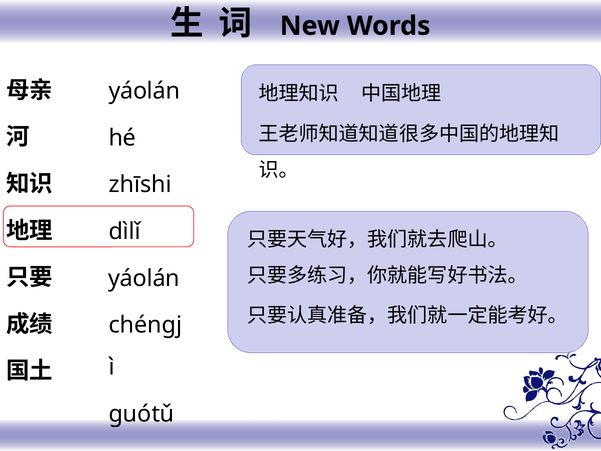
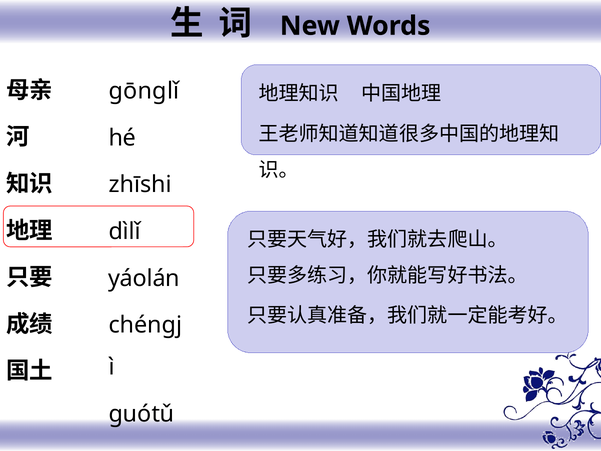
yáolán: yáolán -> gōnglǐ (144, 91)
